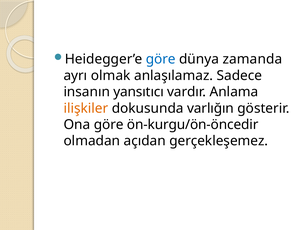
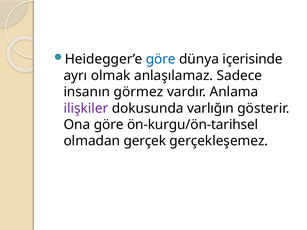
zamanda: zamanda -> içerisinde (253, 59)
yansıtıcı: yansıtıcı -> görmez (138, 92)
ilişkiler colour: orange -> purple (86, 108)
ön-kurgu/ön-öncedir: ön-kurgu/ön-öncedir -> ön-kurgu/ön-tarihsel (193, 125)
açıdan: açıdan -> gerçek (145, 141)
